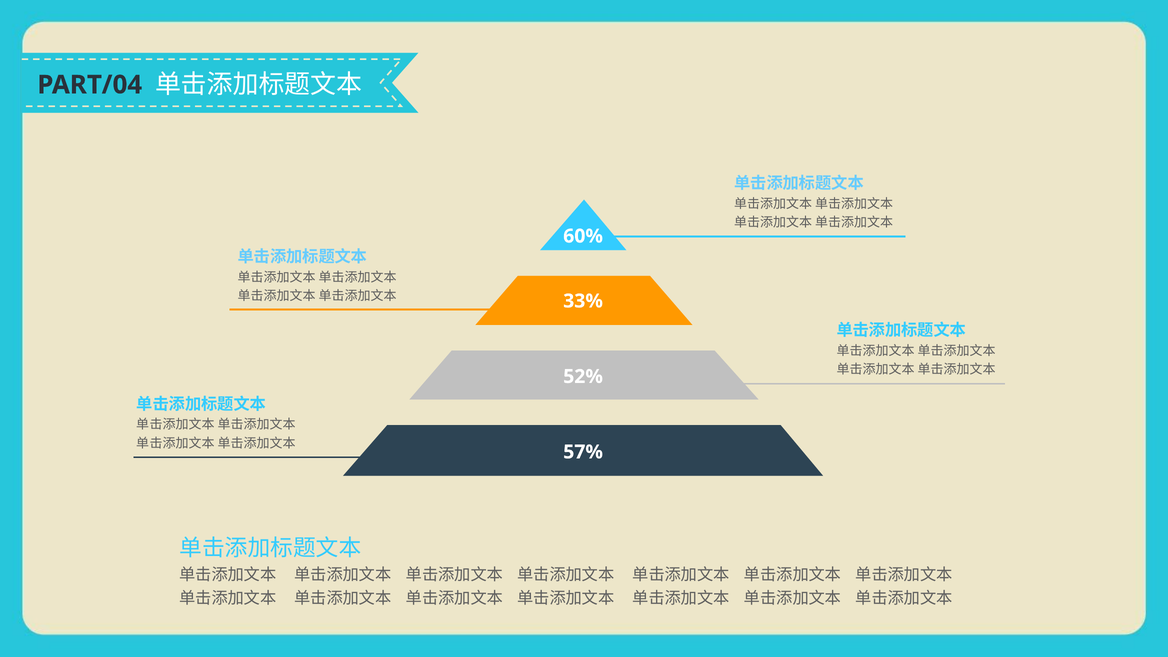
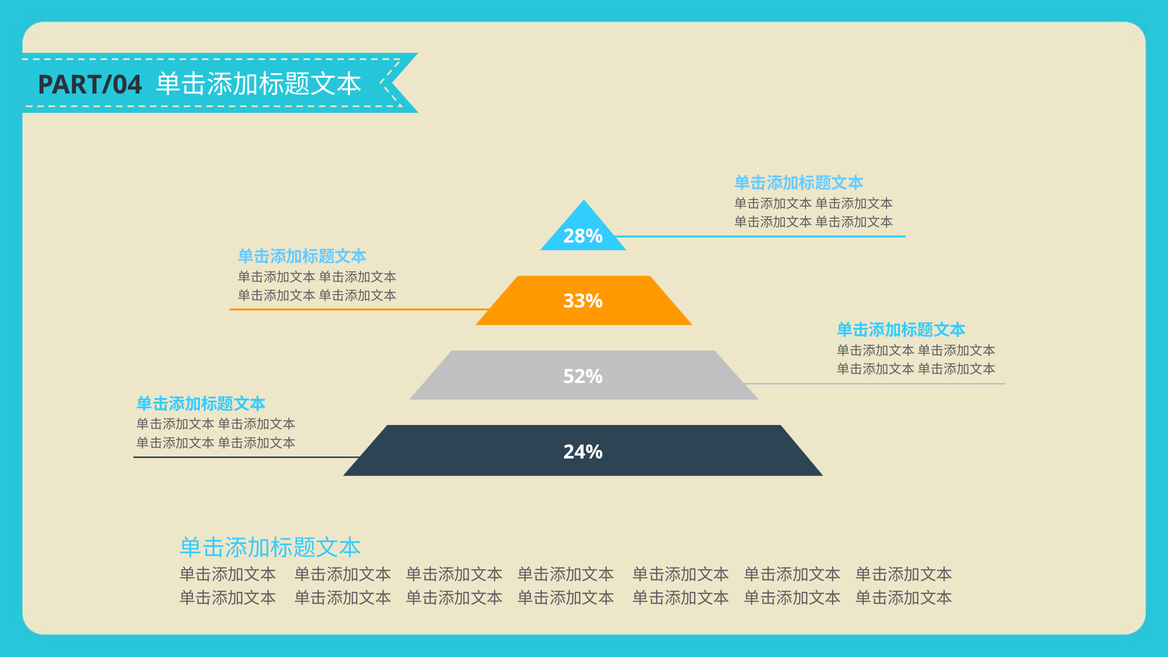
60%: 60% -> 28% (583, 236)
57%: 57% -> 24% (583, 452)
